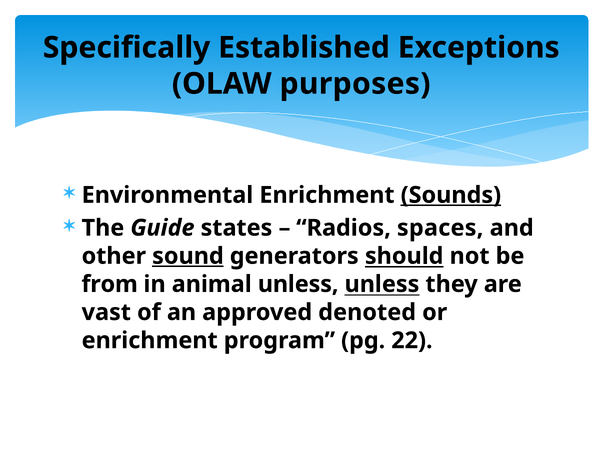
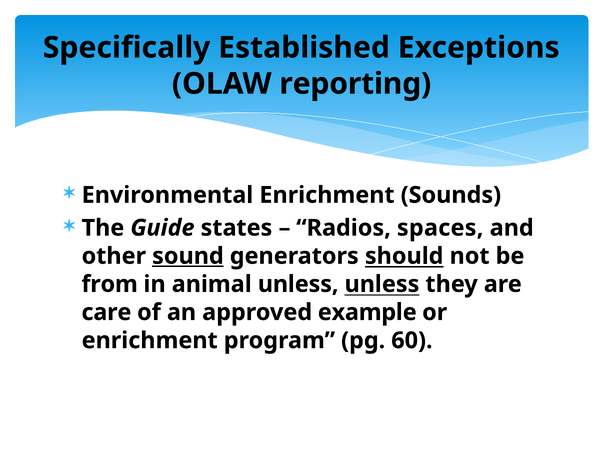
purposes: purposes -> reporting (355, 84)
Sounds underline: present -> none (451, 195)
vast: vast -> care (106, 312)
denoted: denoted -> example (367, 312)
22: 22 -> 60 (412, 341)
